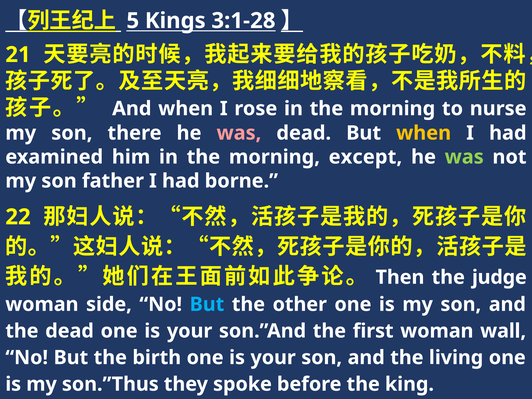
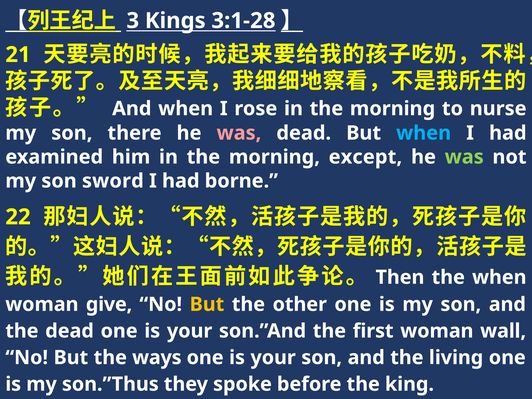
5: 5 -> 3 (133, 21)
when colour: yellow -> light blue (424, 133)
father: father -> sword (113, 181)
the judge: judge -> when (499, 277)
side: side -> give (109, 304)
But colour: light blue -> yellow (207, 304)
birth: birth -> ways (157, 358)
